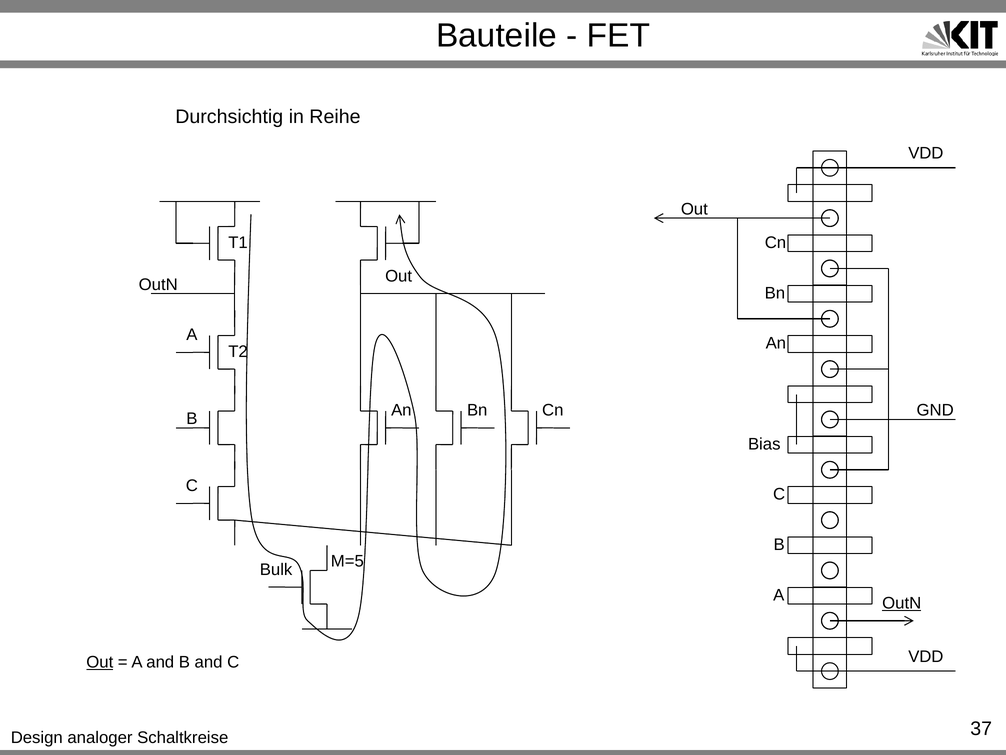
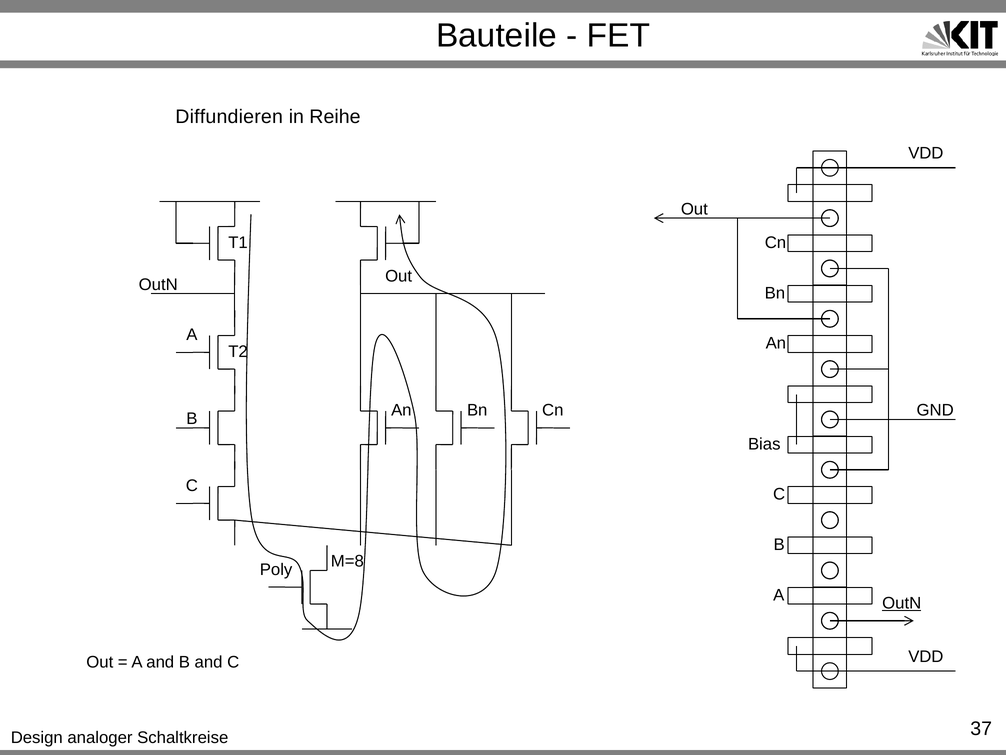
Durchsichtig: Durchsichtig -> Diffundieren (229, 117)
M=5: M=5 -> M=8 (347, 561)
Bulk: Bulk -> Poly (276, 569)
Out underline: present -> none (100, 662)
